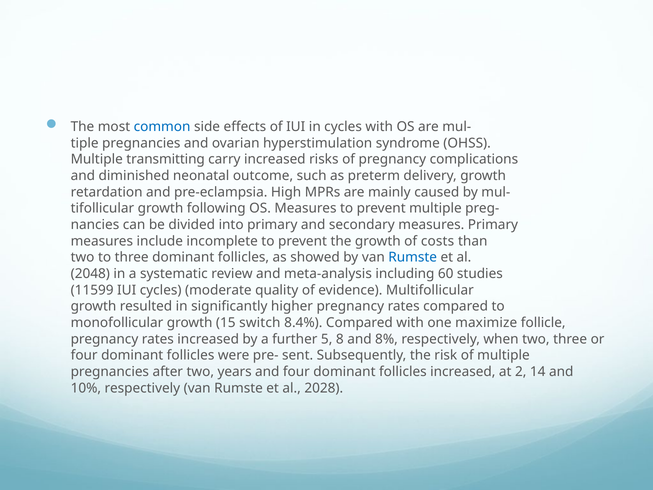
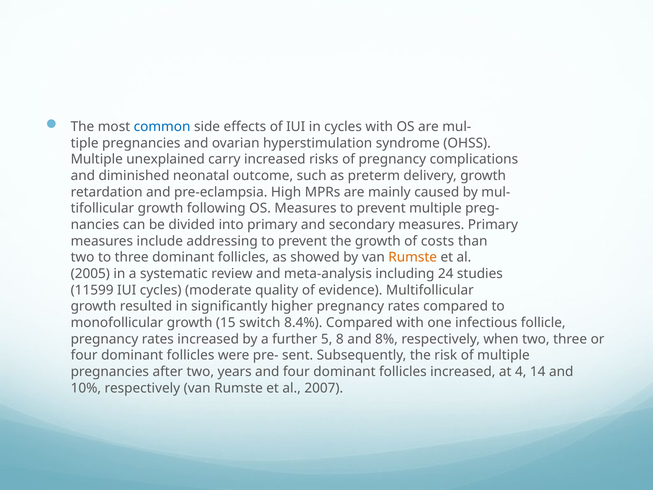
transmitting: transmitting -> unexplained (166, 159)
incomplete: incomplete -> addressing (222, 241)
Rumste colour: blue -> orange (413, 257)
2048: 2048 -> 2005 (90, 274)
60: 60 -> 24 (446, 274)
maximize: maximize -> infectious (486, 323)
2: 2 -> 4 (521, 372)
2028: 2028 -> 2007 (324, 388)
